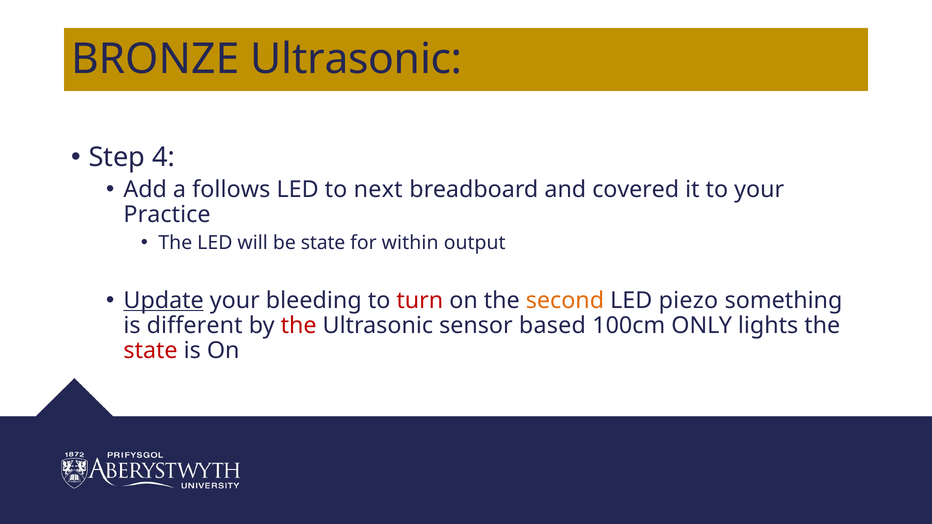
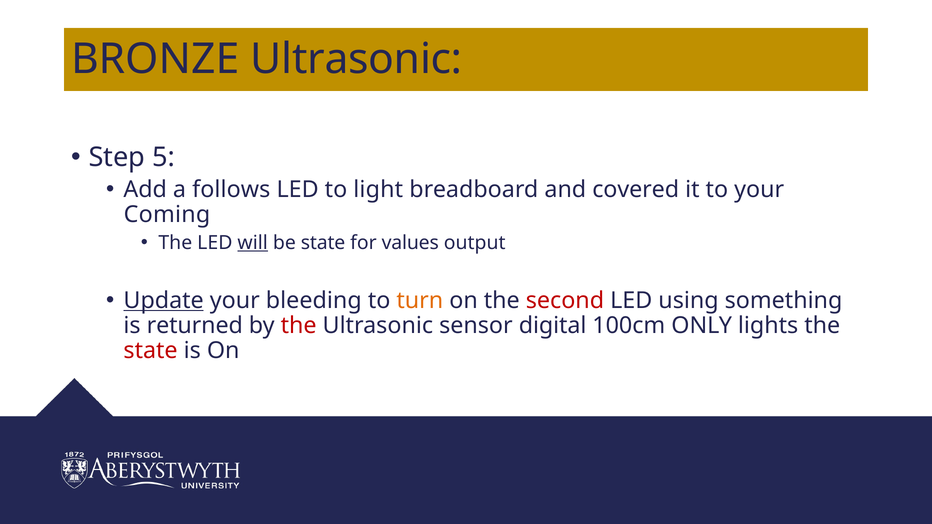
4: 4 -> 5 (164, 158)
next: next -> light (378, 190)
Practice: Practice -> Coming (167, 215)
will underline: none -> present (253, 243)
within: within -> values (410, 243)
turn colour: red -> orange (420, 301)
second colour: orange -> red (565, 301)
piezo: piezo -> using (689, 301)
different: different -> returned (195, 326)
based: based -> digital (553, 326)
